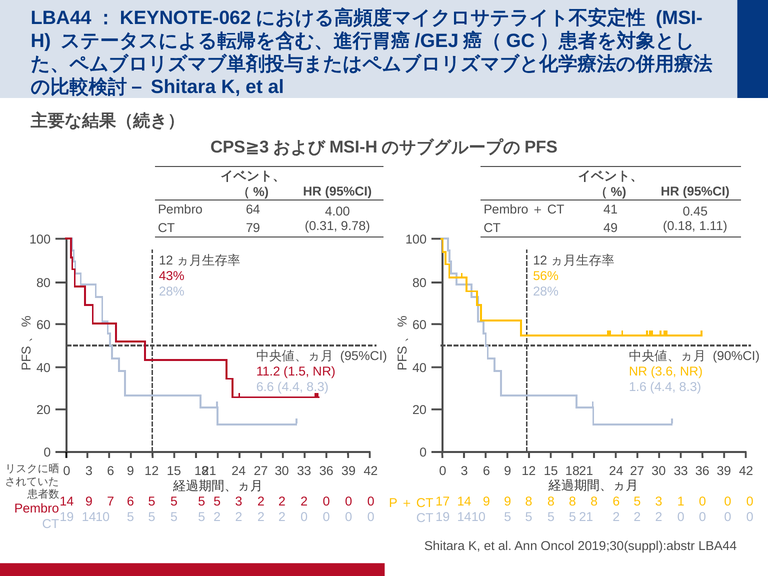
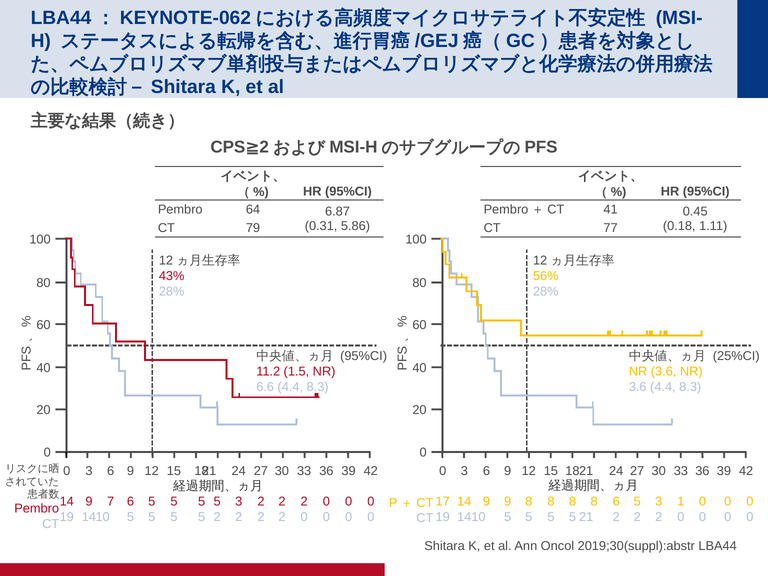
3: 3 -> 2 (264, 147)
4.00: 4.00 -> 6.87 (337, 212)
9.78: 9.78 -> 5.86 (356, 226)
49: 49 -> 77 (611, 228)
90%CI: 90%CI -> 25%CI (736, 356)
1.6: 1.6 -> 3.6 (638, 387)
